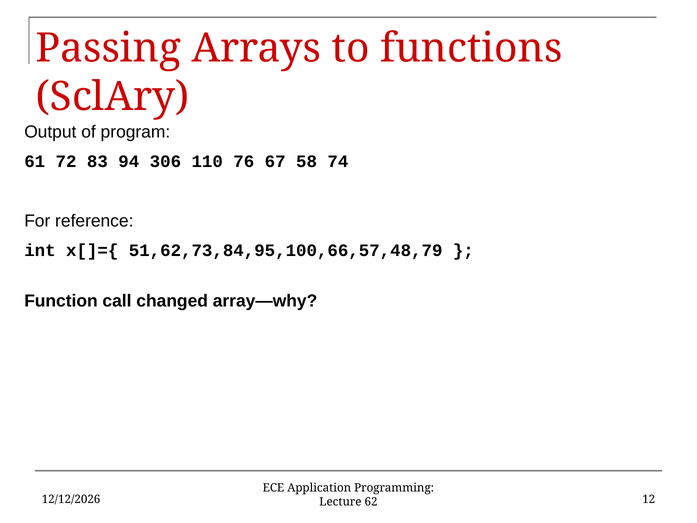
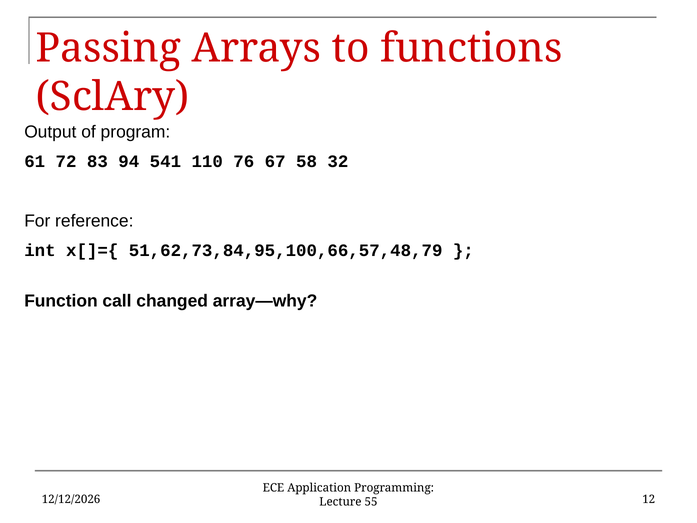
306: 306 -> 541 (165, 161)
74: 74 -> 32 (338, 161)
62: 62 -> 55 (371, 501)
